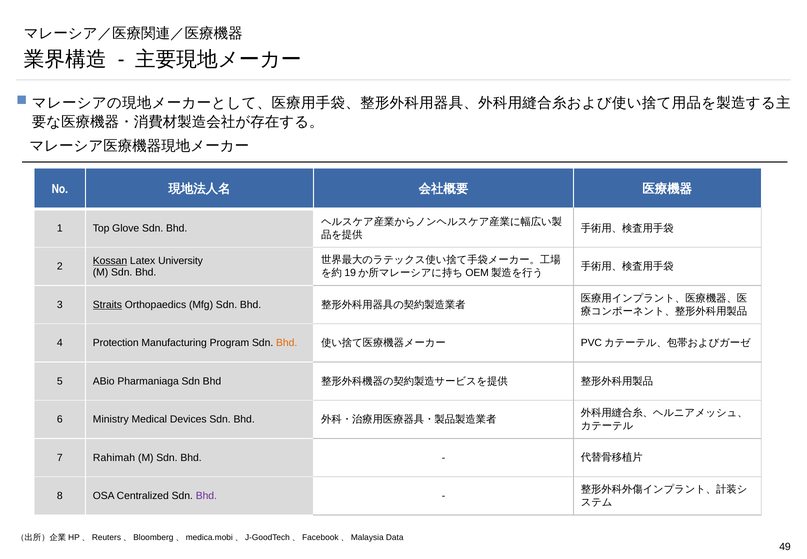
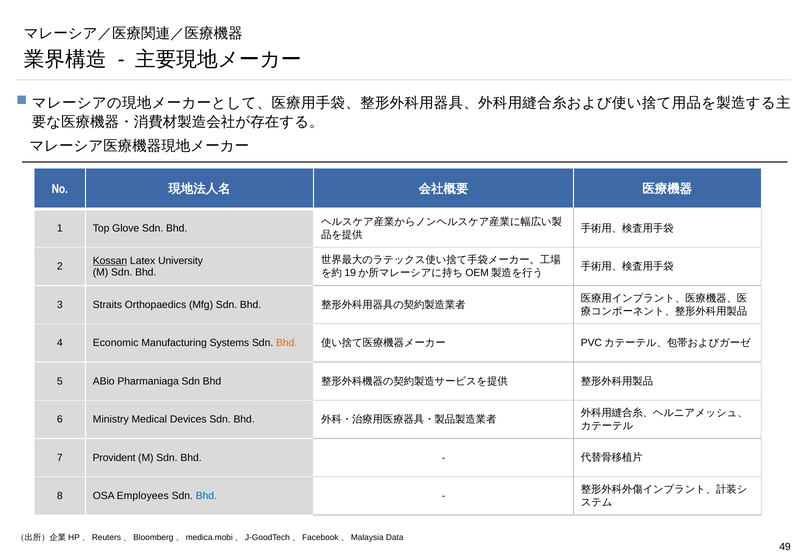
Straits underline: present -> none (107, 305)
Protection: Protection -> Economic (116, 343)
Program: Program -> Systems (229, 343)
Rahimah: Rahimah -> Provident (114, 457)
Centralized: Centralized -> Employees (143, 496)
Bhd colour: purple -> blue (206, 496)
